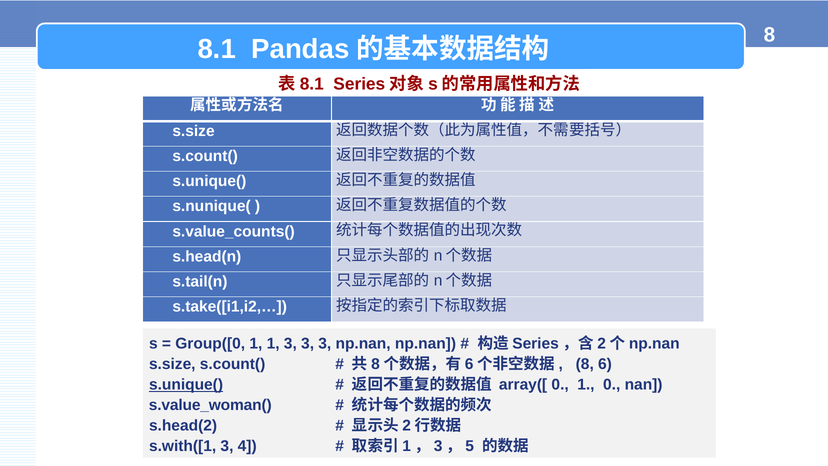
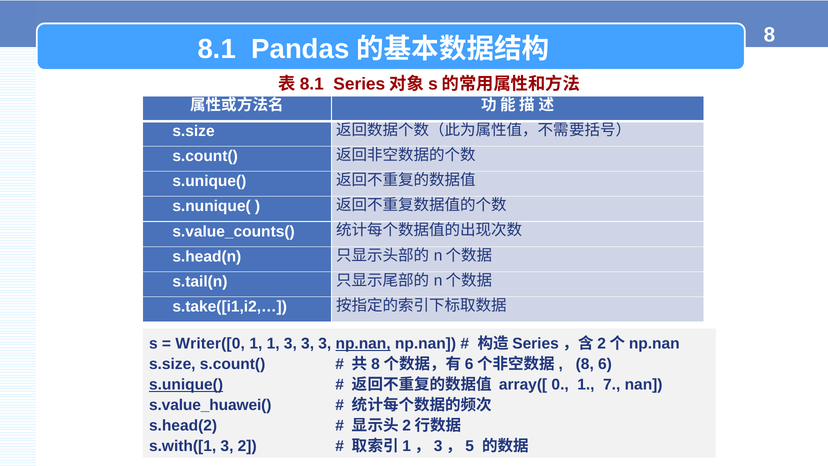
Group([0: Group([0 -> Writer([0 (210, 344)
np.nan underline: none -> present (363, 344)
1 0: 0 -> 7 (612, 384)
s.value_woman(: s.value_woman( -> s.value_huawei( (210, 405)
4: 4 -> 2 (247, 446)
